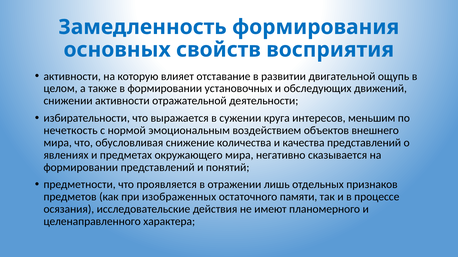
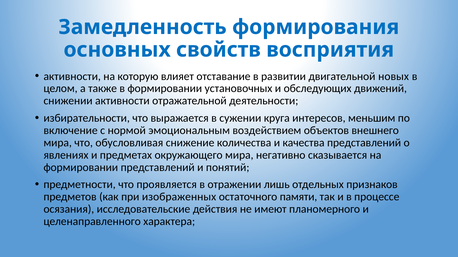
ощупь: ощупь -> новых (394, 76)
нечеткость: нечеткость -> включение (71, 131)
